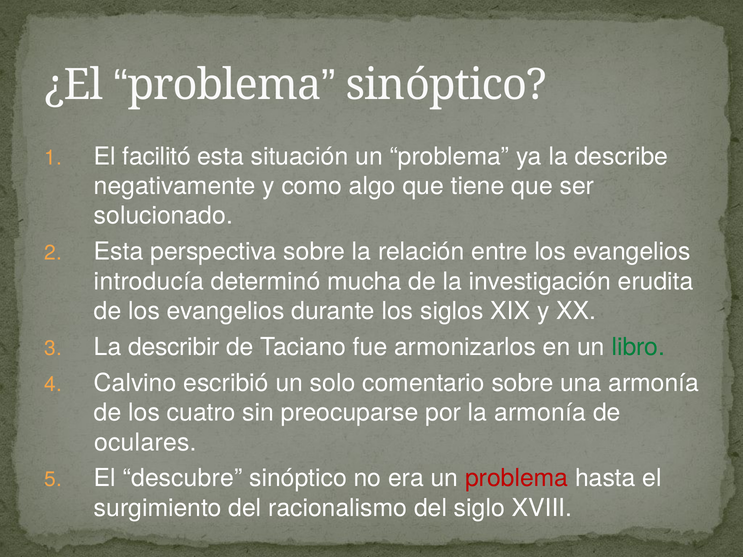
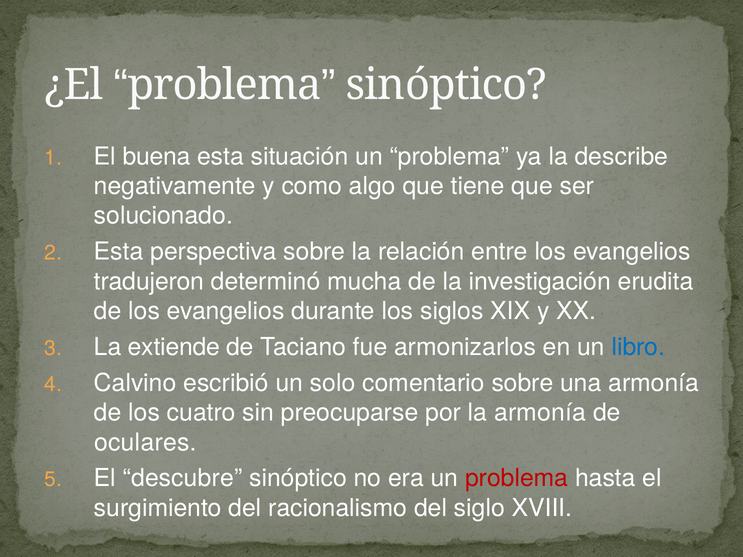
facilitó: facilitó -> buena (157, 156)
introducía: introducía -> tradujeron (149, 282)
describir: describir -> extiende (174, 347)
libro colour: green -> blue (638, 347)
